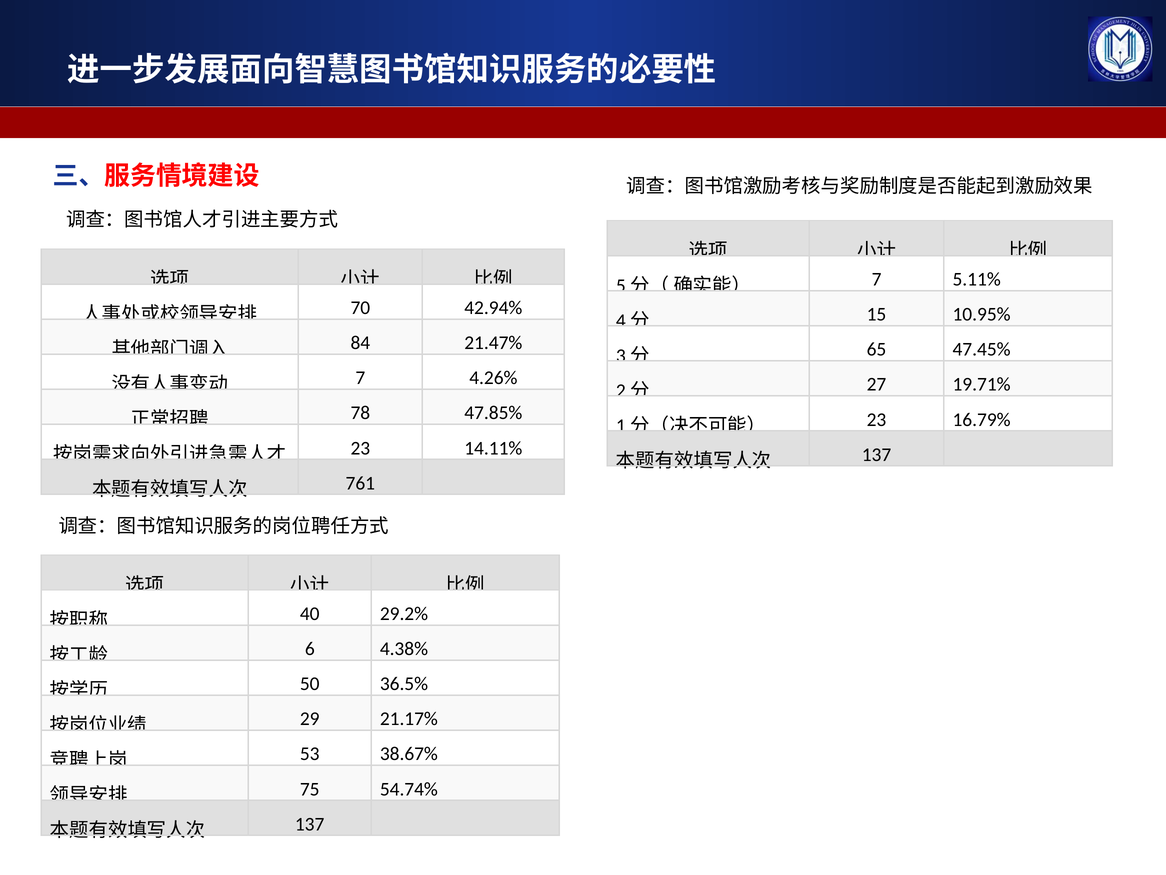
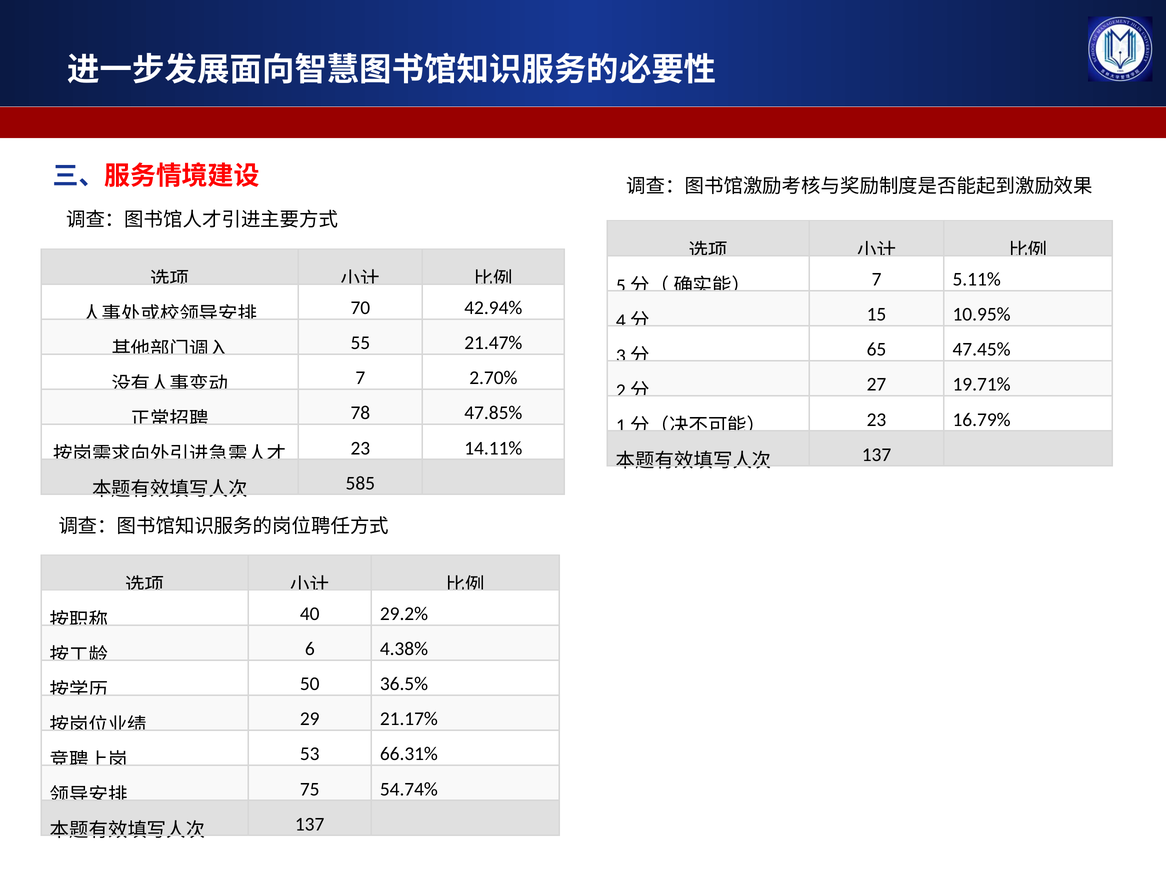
84: 84 -> 55 (360, 343)
4.26%: 4.26% -> 2.70% (493, 378)
761: 761 -> 585 (360, 483)
38.67%: 38.67% -> 66.31% (409, 754)
